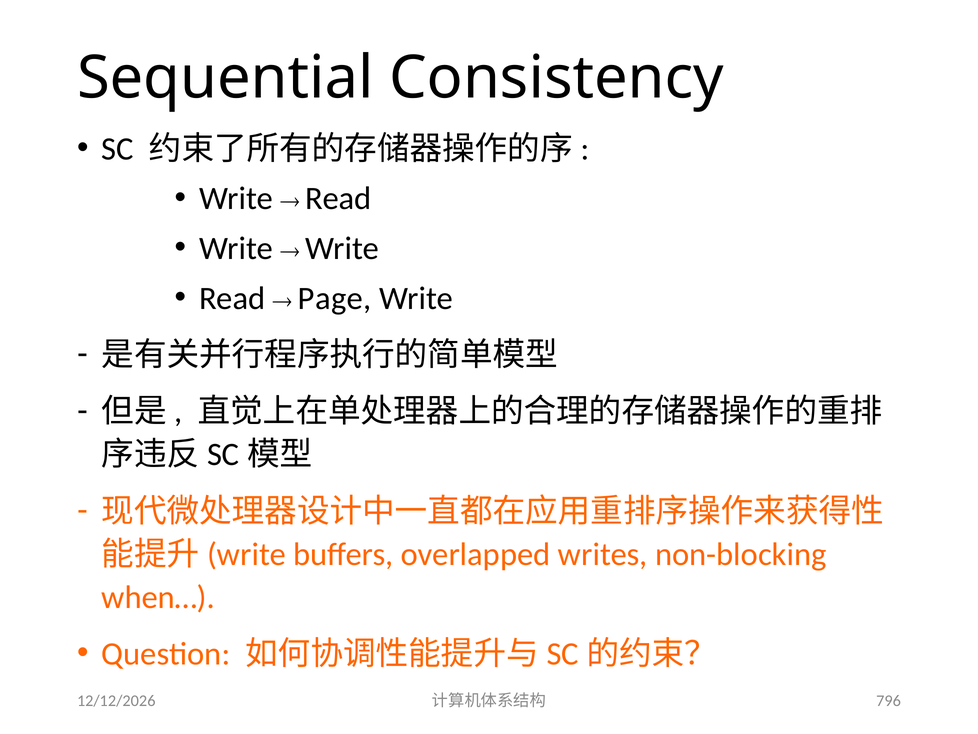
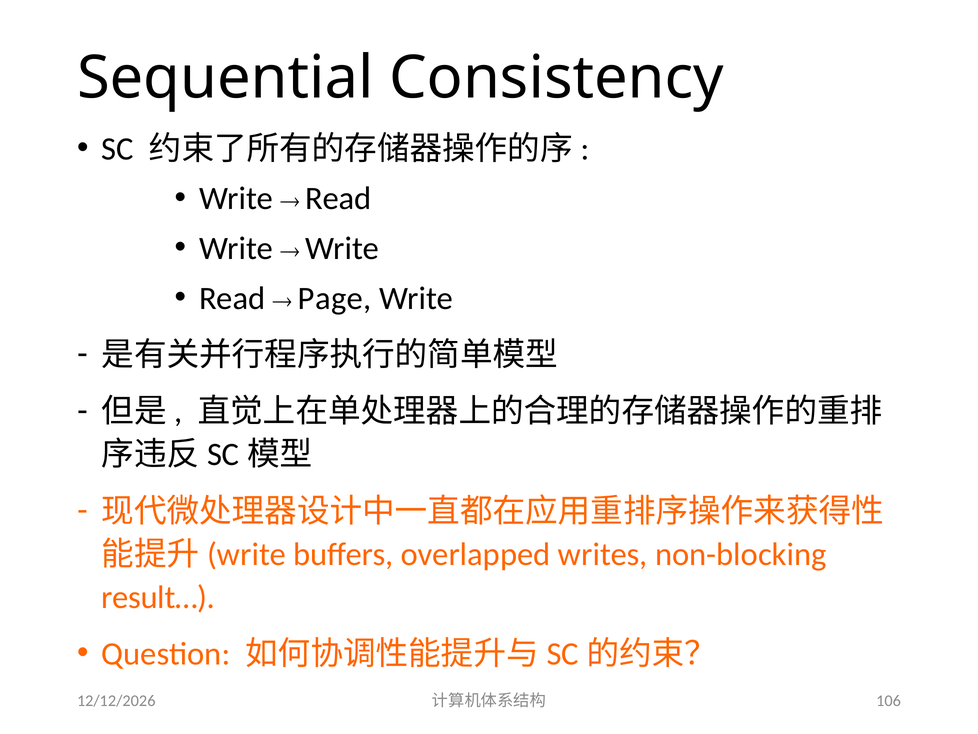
when…: when… -> result… (158, 597)
796: 796 -> 106 (889, 700)
